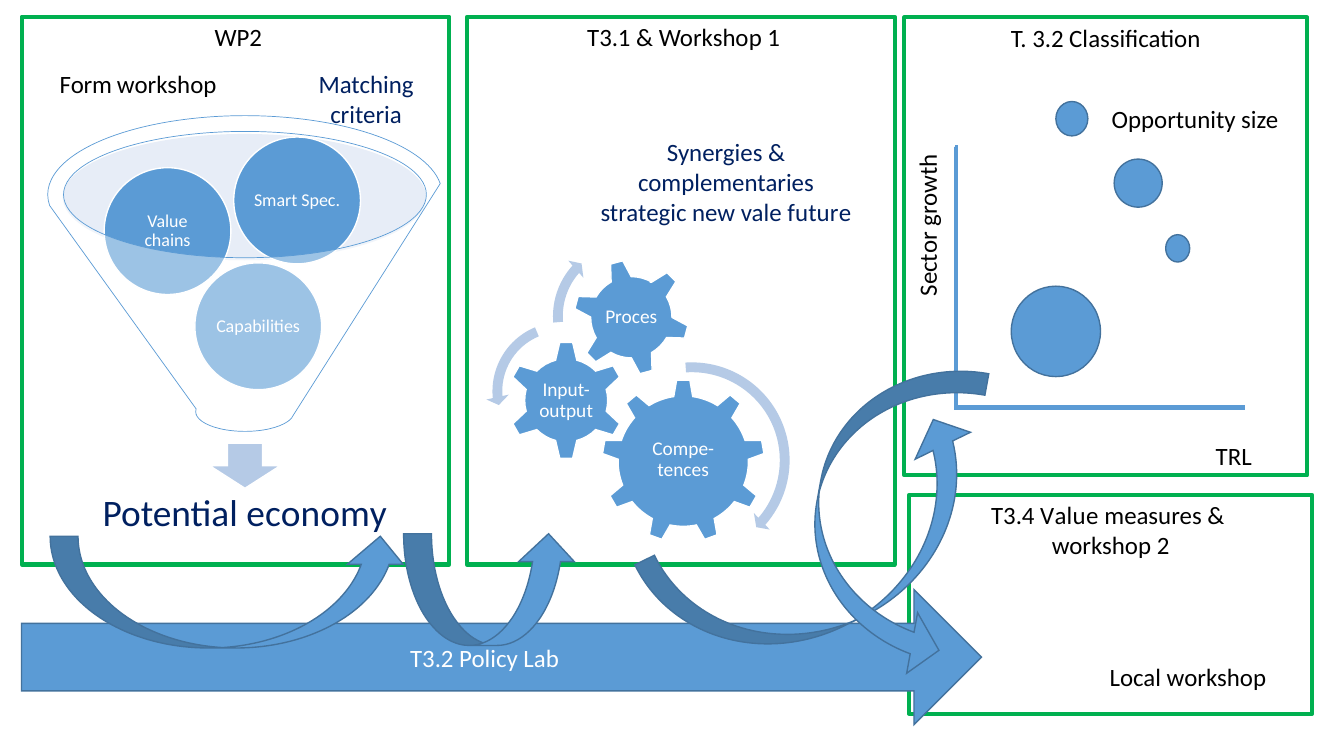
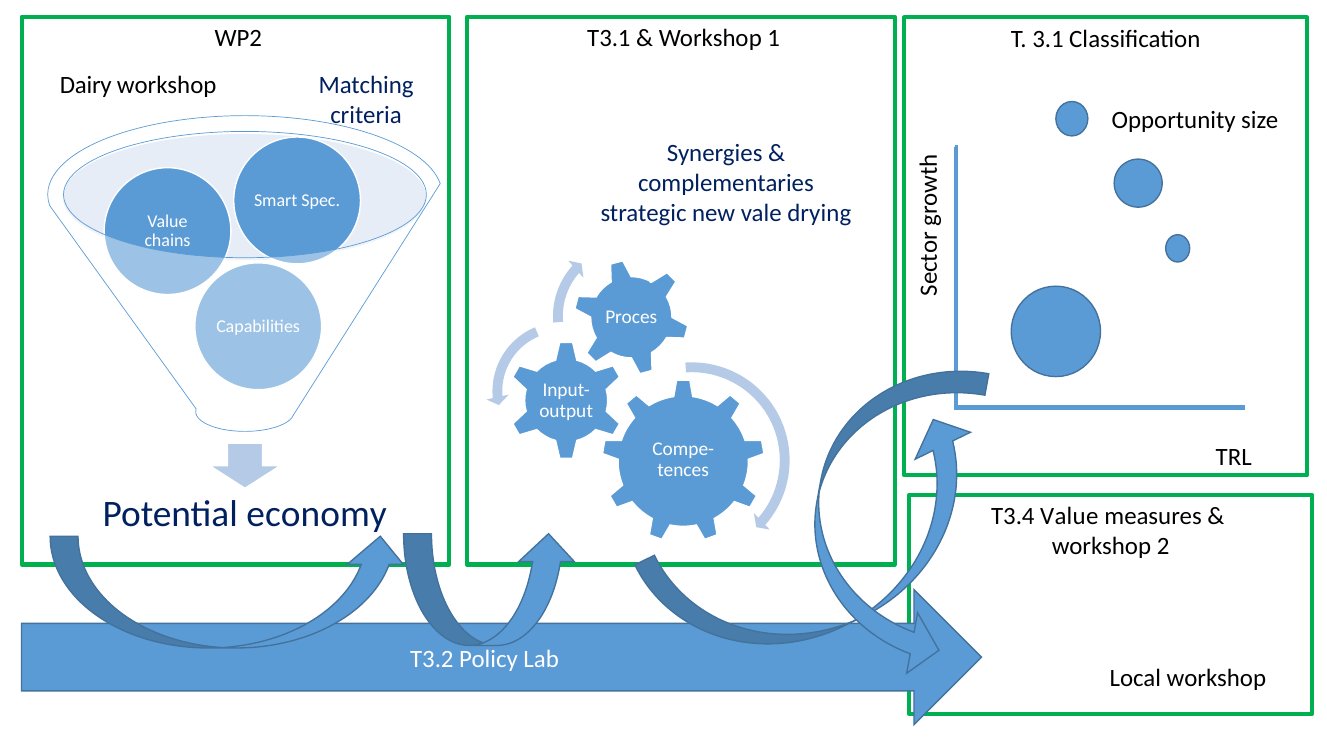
3.2: 3.2 -> 3.1 (1048, 39)
Form: Form -> Dairy (86, 85)
future: future -> drying (819, 213)
